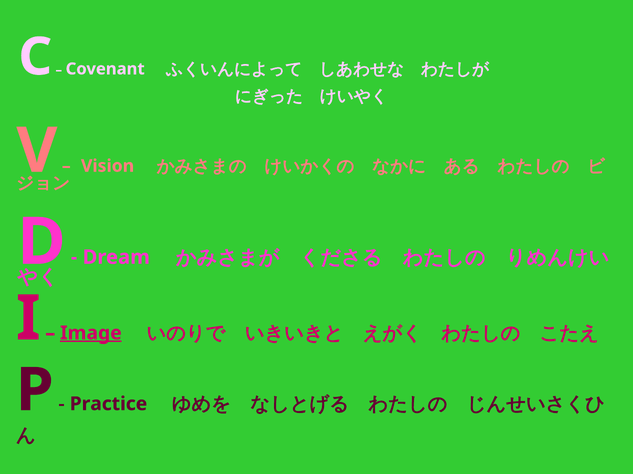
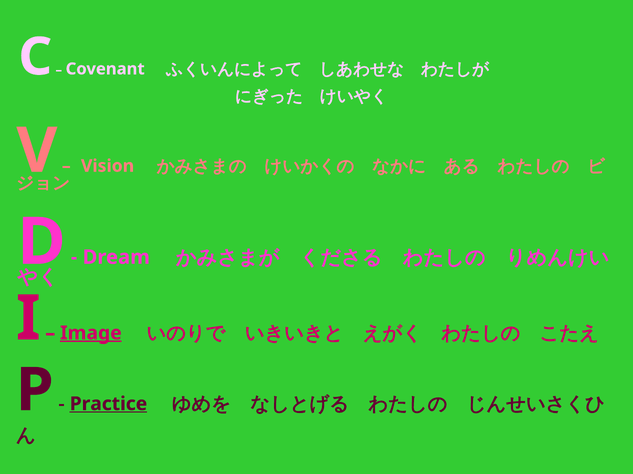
Practice underline: none -> present (108, 404)
